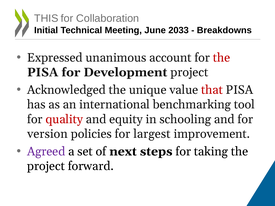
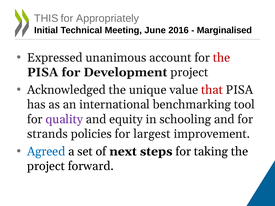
Collaboration: Collaboration -> Appropriately (108, 18)
2033: 2033 -> 2016 (179, 30)
Breakdowns: Breakdowns -> Marginalised (224, 30)
quality colour: red -> purple (64, 119)
version: version -> strands (47, 134)
Agreed colour: purple -> blue (46, 152)
